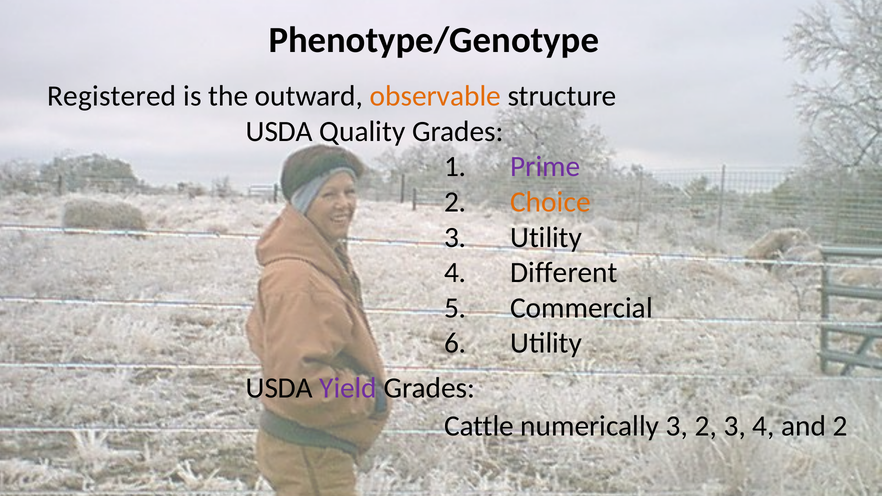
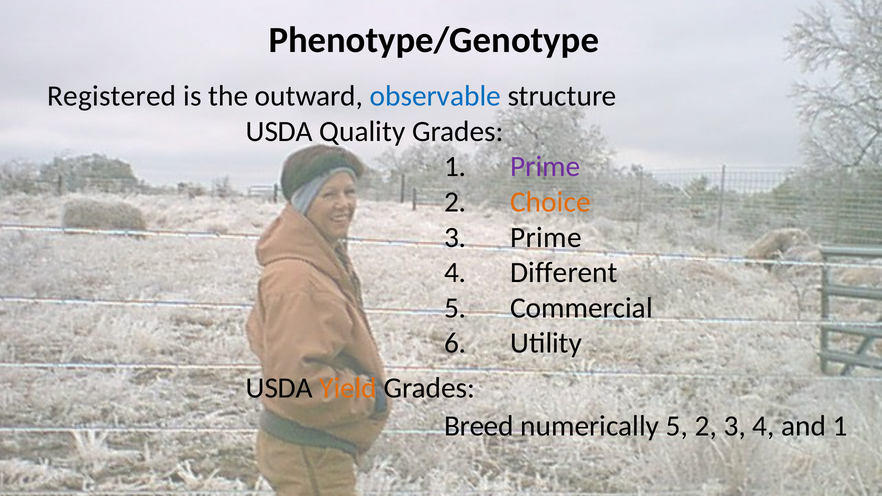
observable colour: orange -> blue (435, 96)
3 Utility: Utility -> Prime (546, 237)
Yield colour: purple -> orange (348, 388)
Cattle: Cattle -> Breed (479, 426)
numerically 3: 3 -> 5 (677, 426)
and 2: 2 -> 1 (840, 426)
